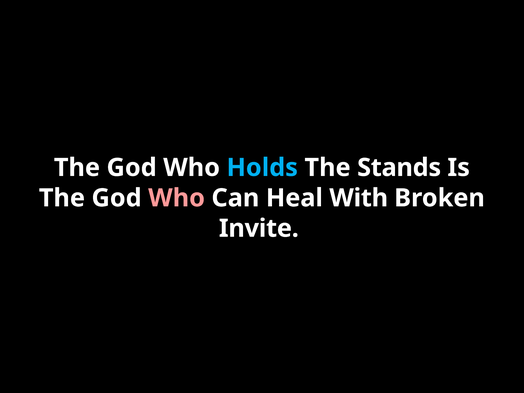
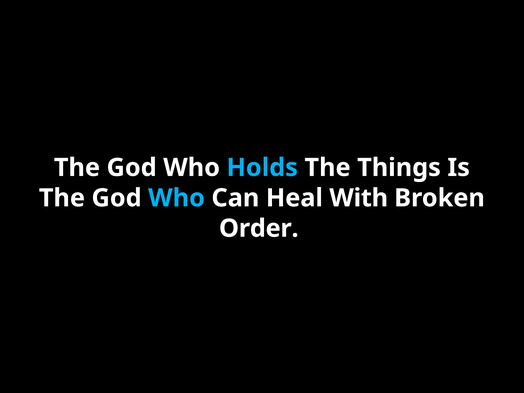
Stands: Stands -> Things (399, 168)
Who colour: pink -> light blue (177, 198)
Invite: Invite -> Order (259, 228)
